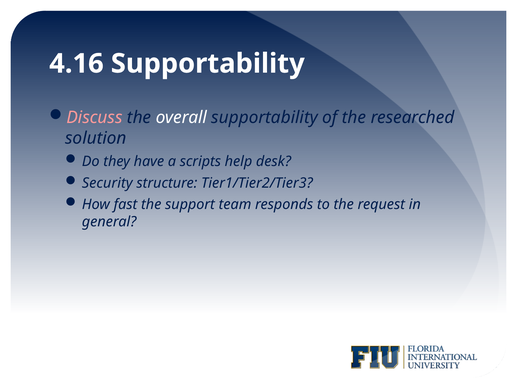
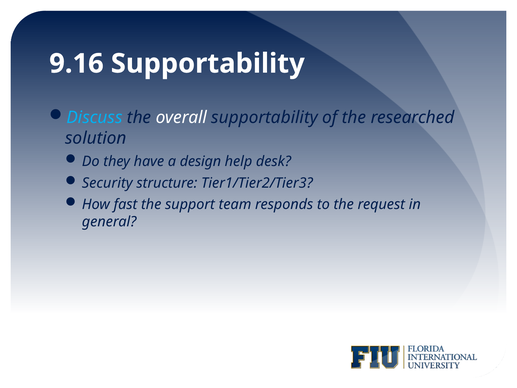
4.16: 4.16 -> 9.16 (76, 64)
Discuss colour: pink -> light blue (94, 118)
scripts: scripts -> design (200, 161)
